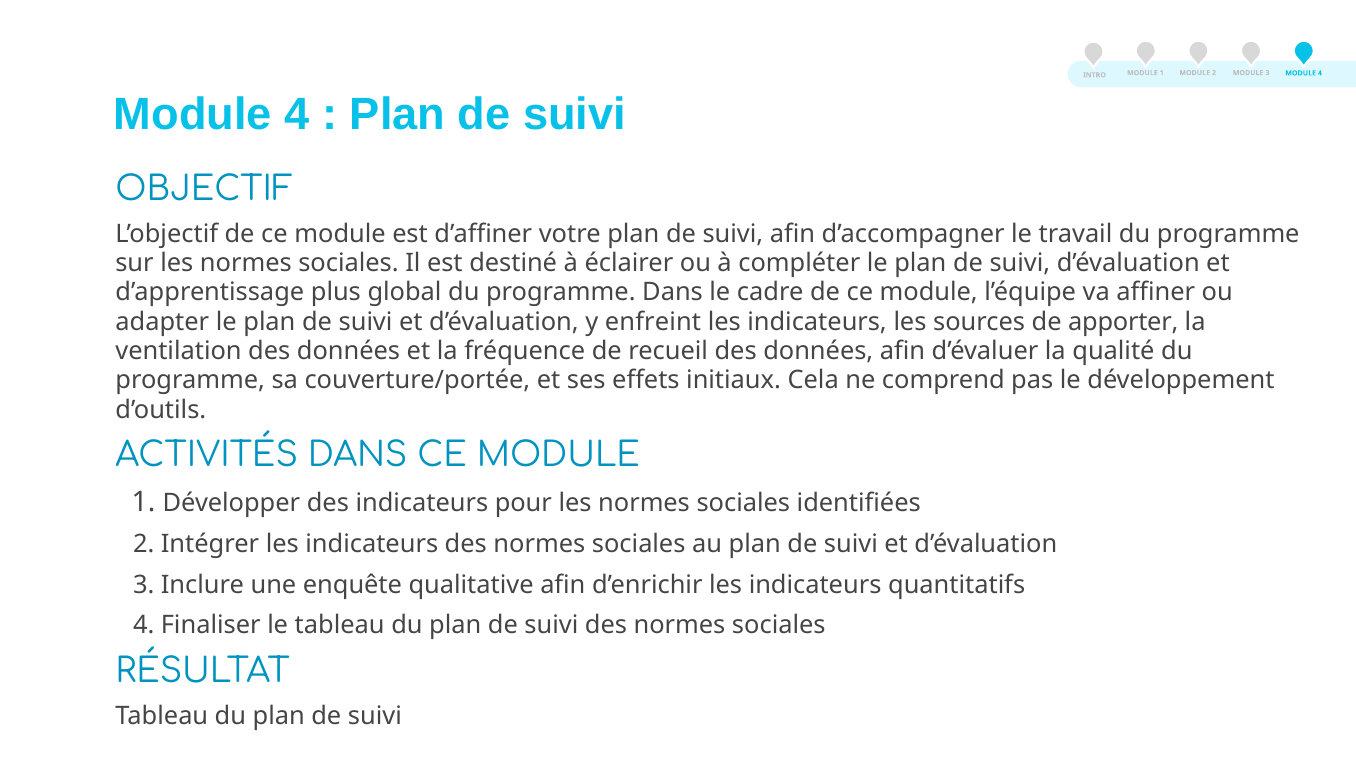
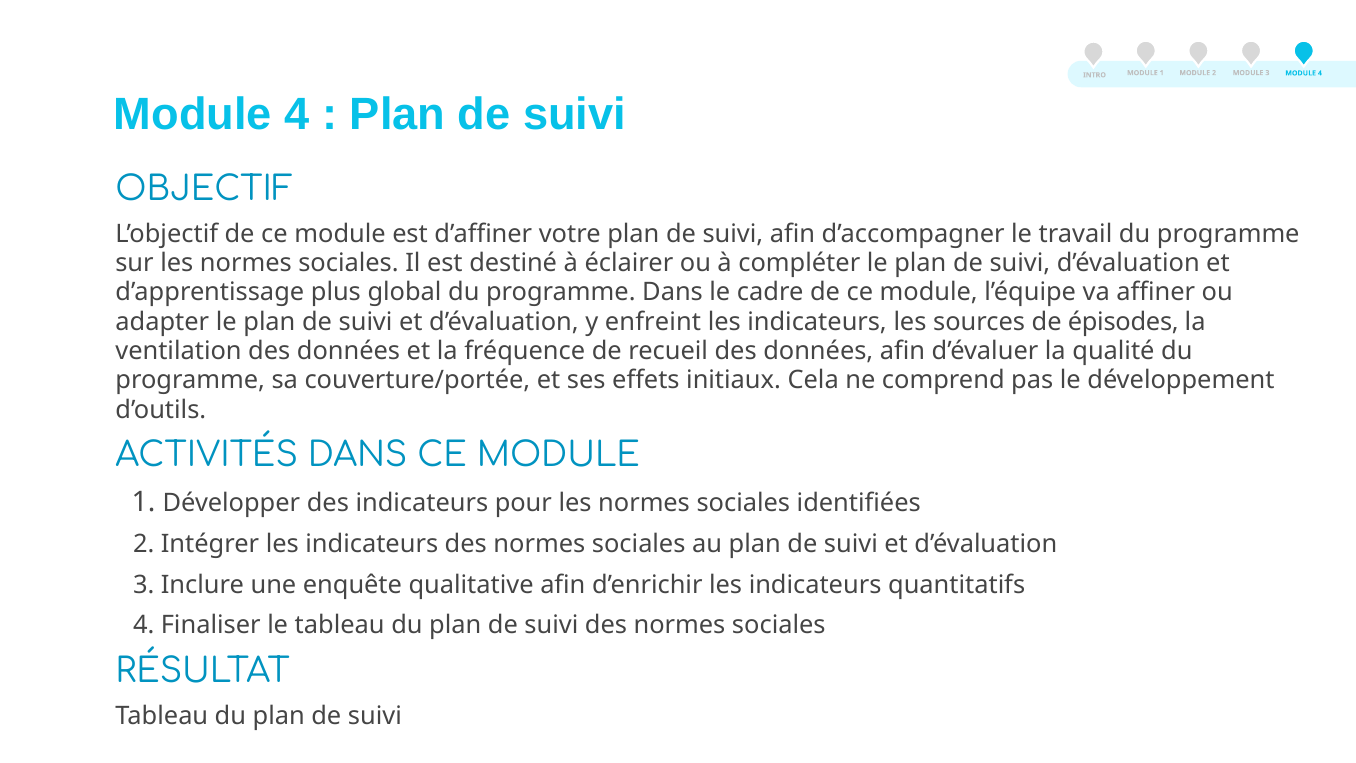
apporter: apporter -> épisodes (1123, 322)
